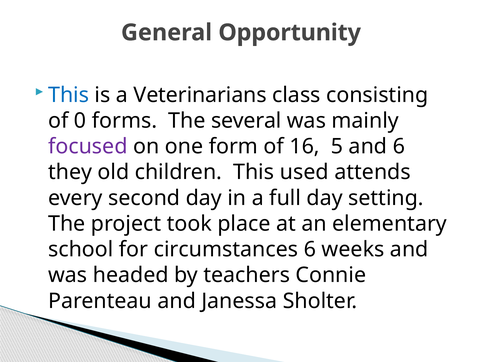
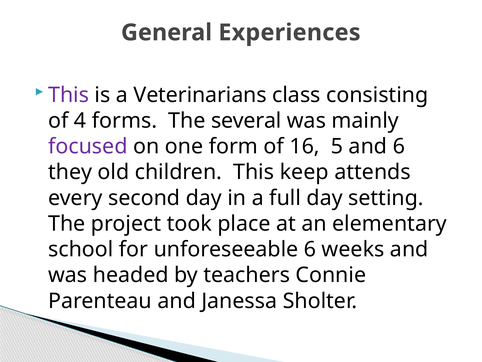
Opportunity: Opportunity -> Experiences (289, 33)
This colour: blue -> purple (69, 95)
0: 0 -> 4 (80, 121)
used: used -> keep (304, 172)
circumstances: circumstances -> unforeseeable (226, 249)
